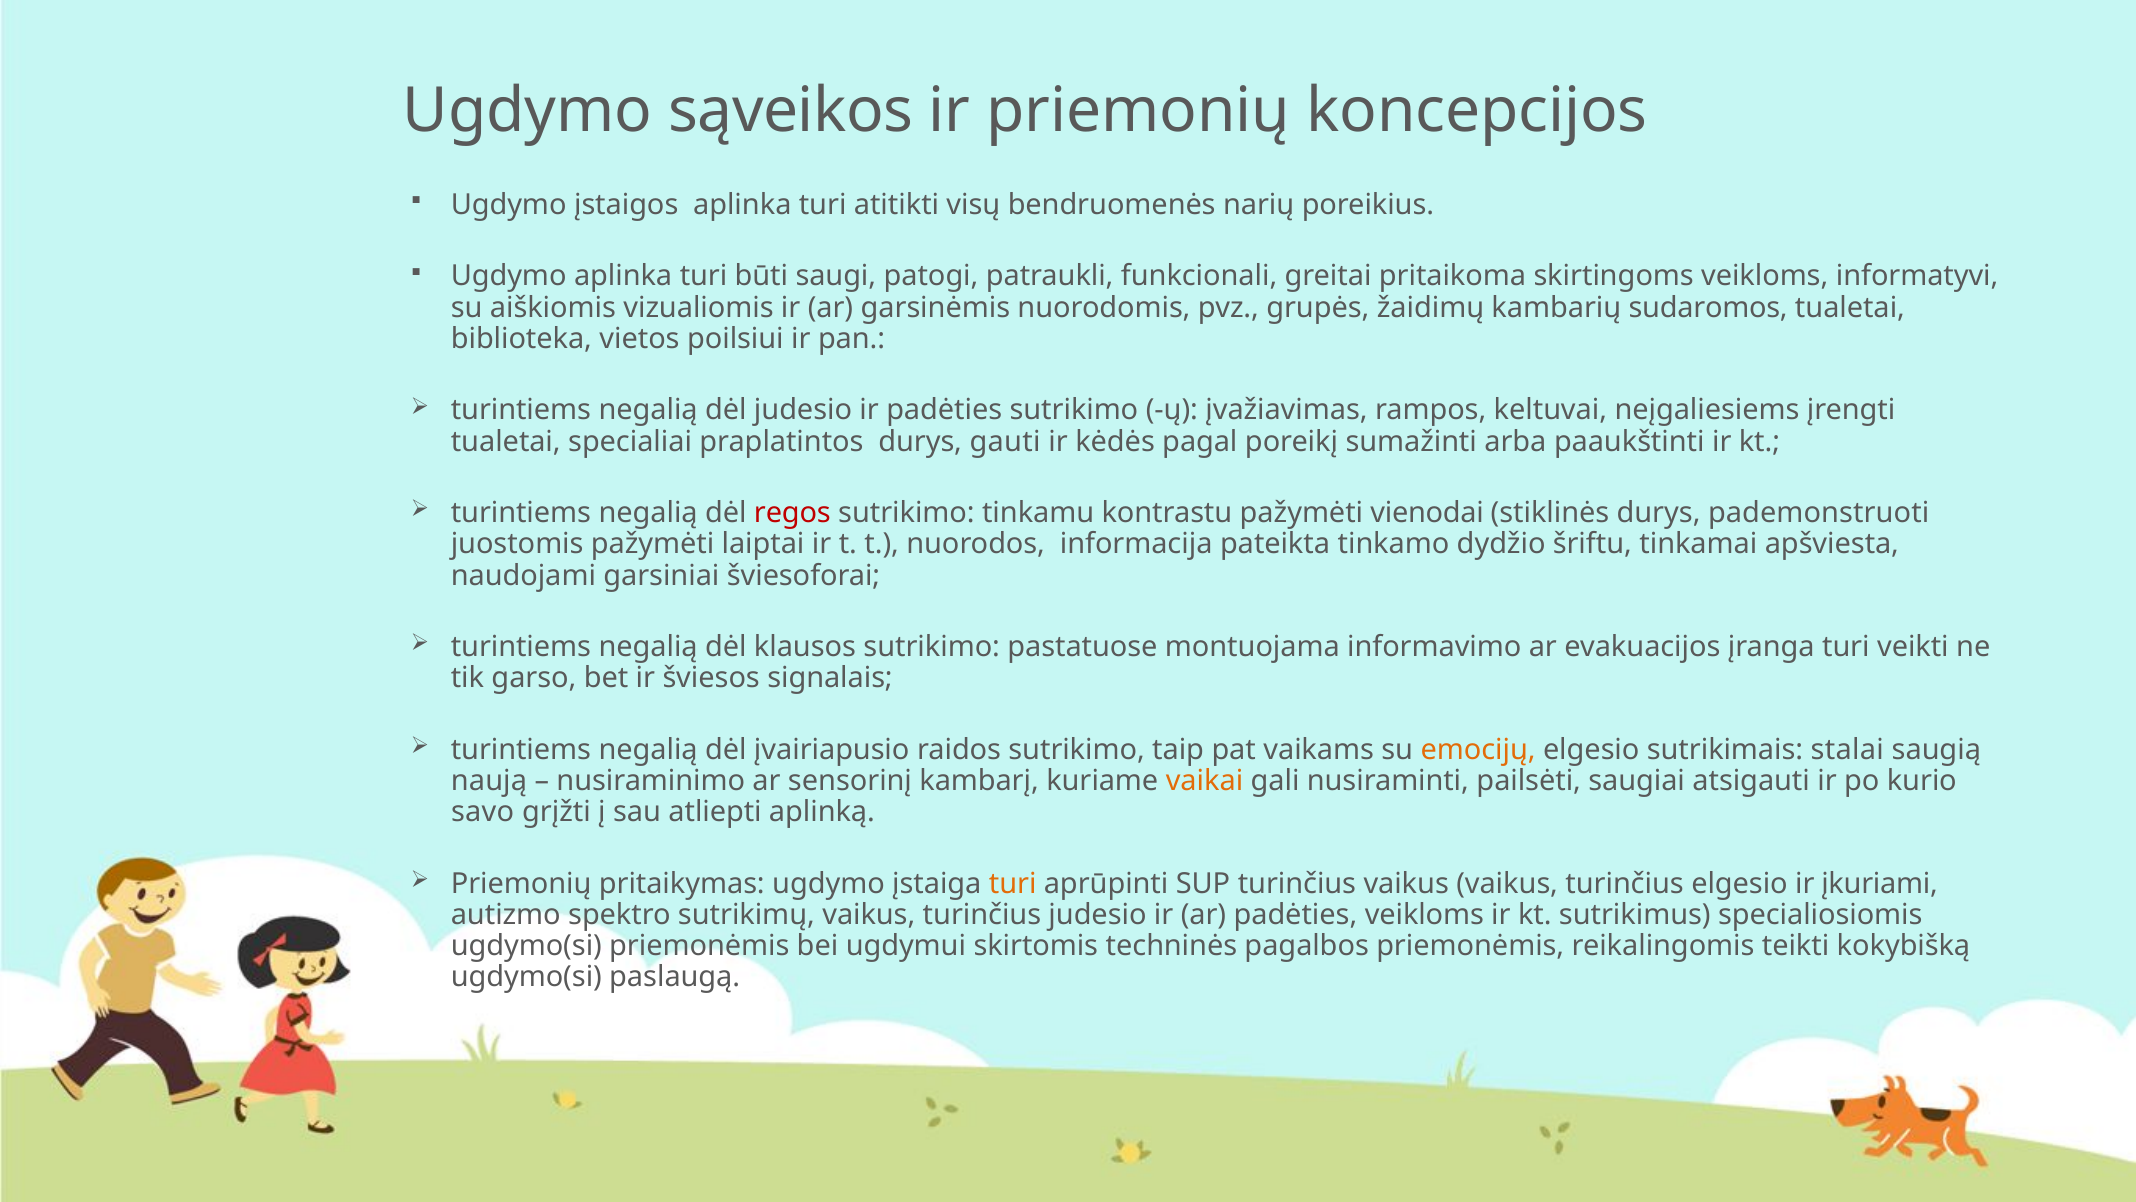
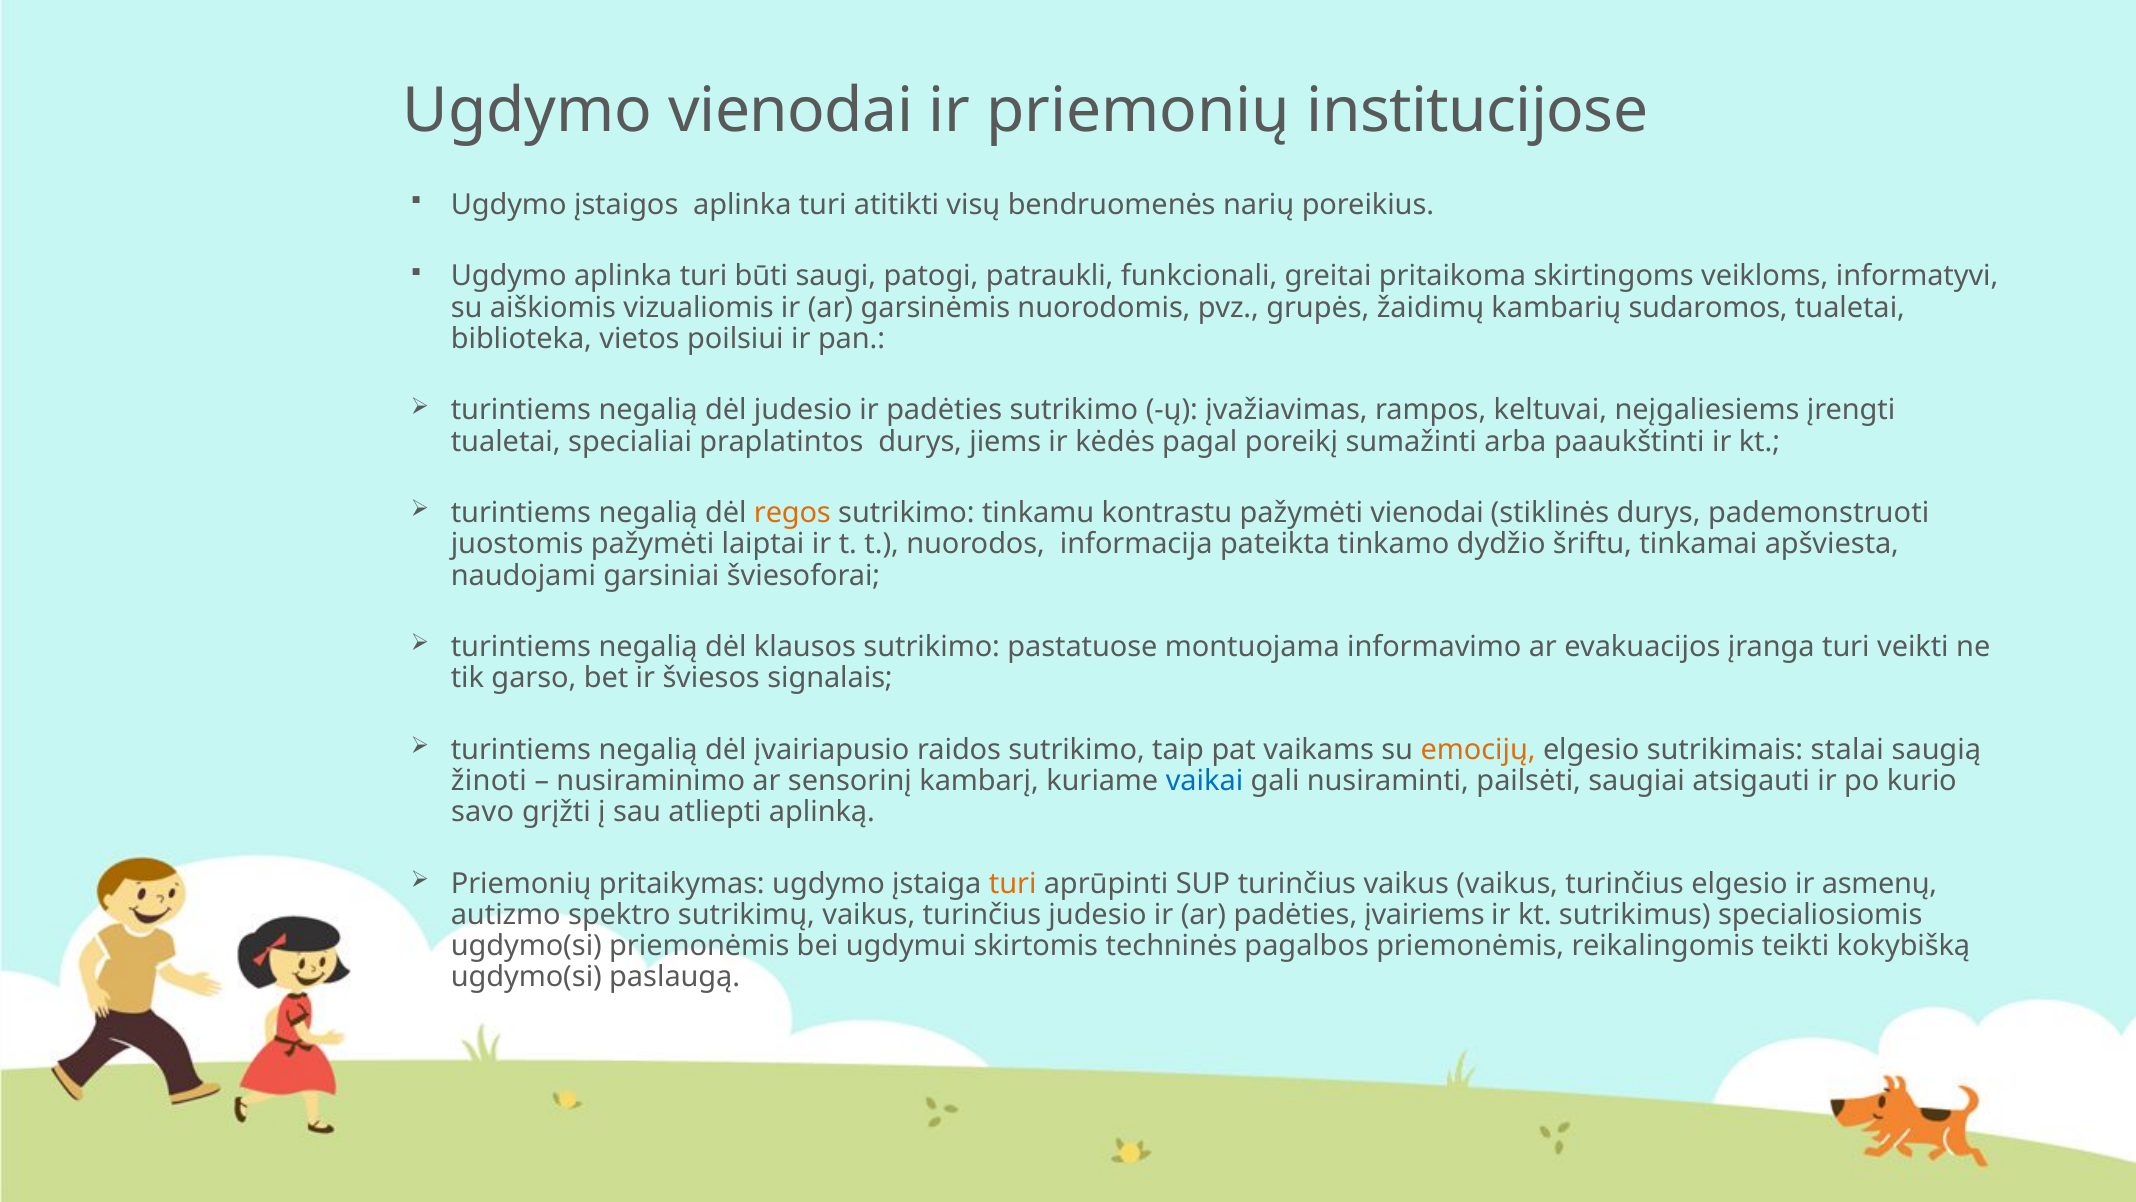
Ugdymo sąveikos: sąveikos -> vienodai (791, 111)
koncepcijos: koncepcijos -> institucijose (1477, 111)
gauti: gauti -> jiems (1005, 441)
regos colour: red -> orange (792, 513)
naują: naują -> žinoti (489, 780)
vaikai colour: orange -> blue (1205, 780)
įkuriami: įkuriami -> asmenų (1880, 883)
padėties veikloms: veikloms -> įvairiems (1424, 914)
